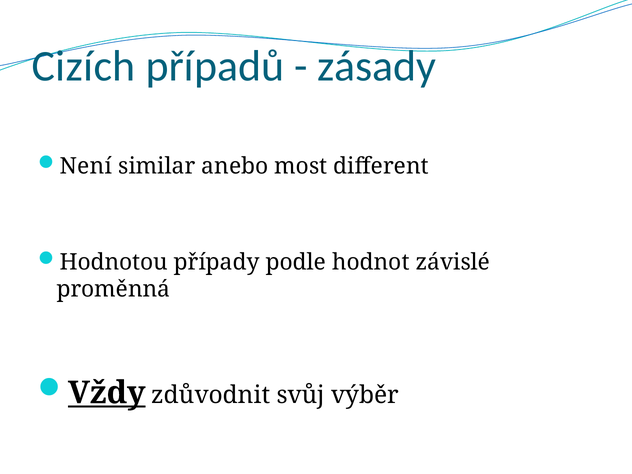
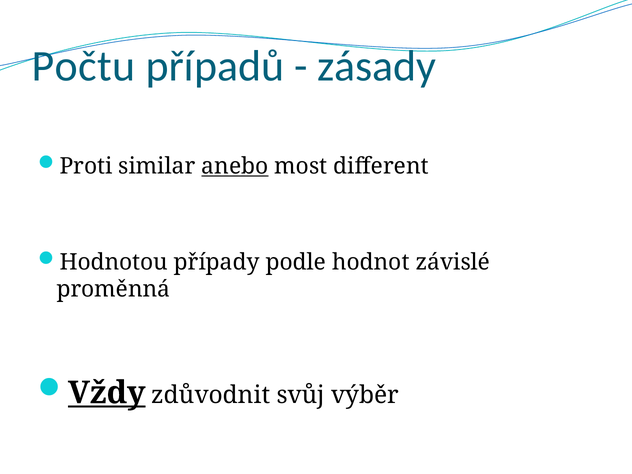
Cizích: Cizích -> Počtu (83, 66)
Není: Není -> Proti (86, 166)
anebo underline: none -> present (235, 166)
